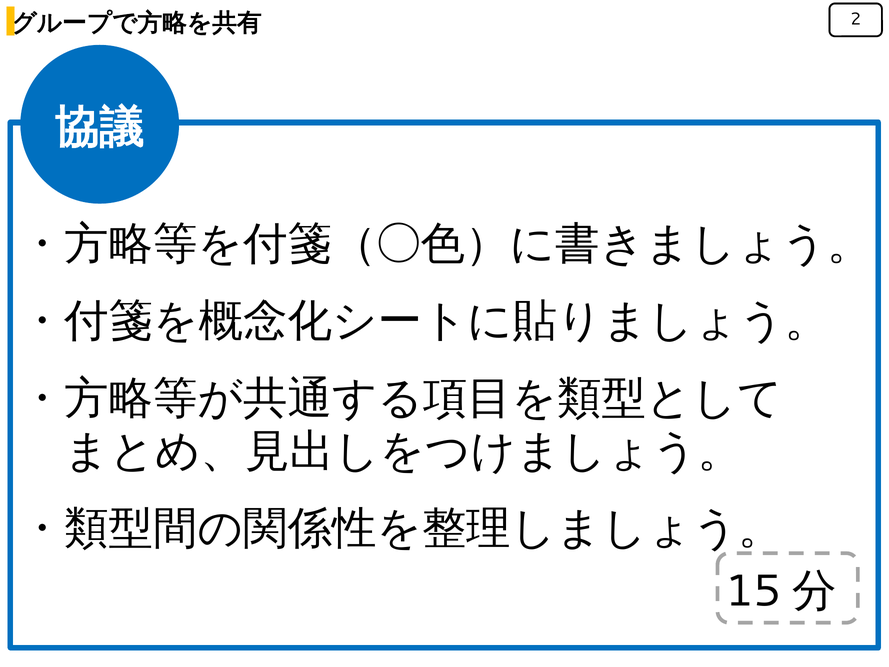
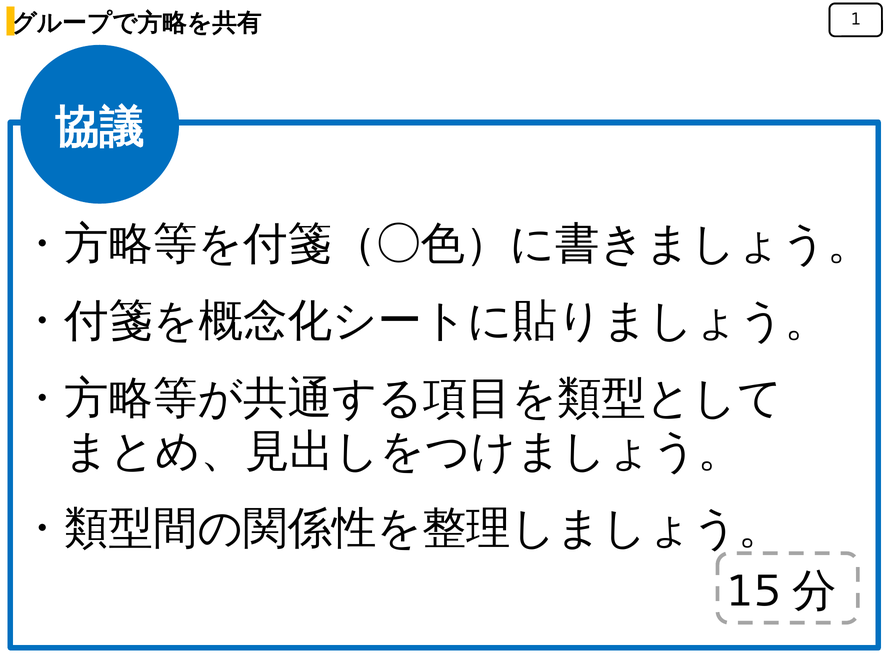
2: 2 -> 1 (856, 19)
